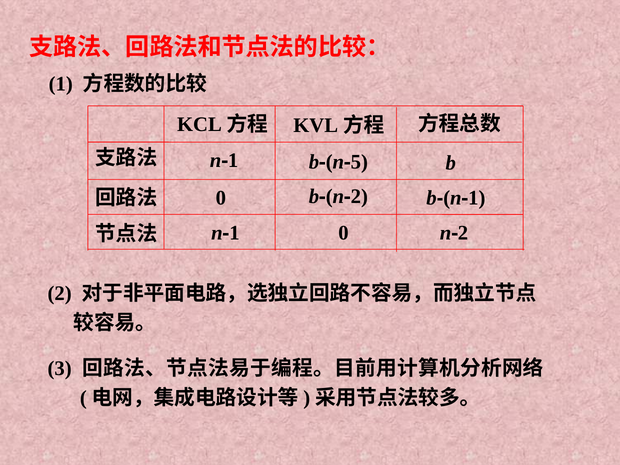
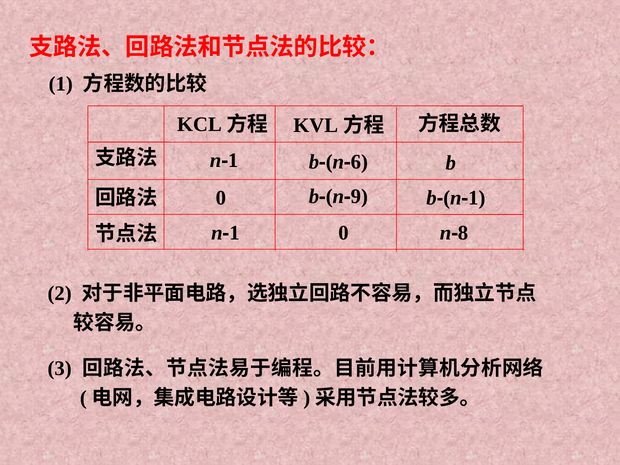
5: 5 -> 6 (359, 162)
2: 2 -> 9 (359, 197)
2: 2 -> 8 (463, 233)
